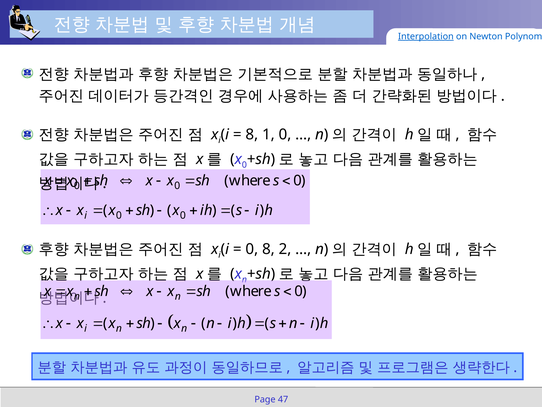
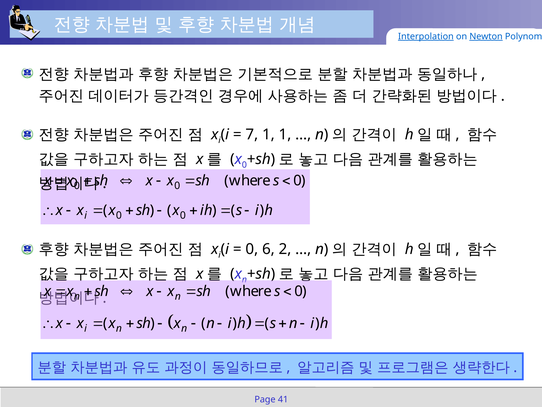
Newton underline: none -> present (486, 36)
8: 8 -> 7 (252, 134)
1 0: 0 -> 1 (285, 134)
0 8: 8 -> 6 (268, 249)
47: 47 -> 41 (283, 399)
